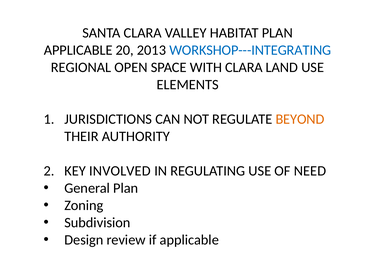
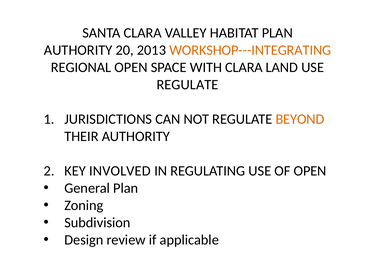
APPLICABLE: APPLICABLE -> AUTHORITY (78, 50)
WORKSHOP---INTEGRATING colour: blue -> orange (250, 50)
ELEMENTS: ELEMENTS -> REGULATE (188, 85)
OF NEED: NEED -> OPEN (310, 171)
